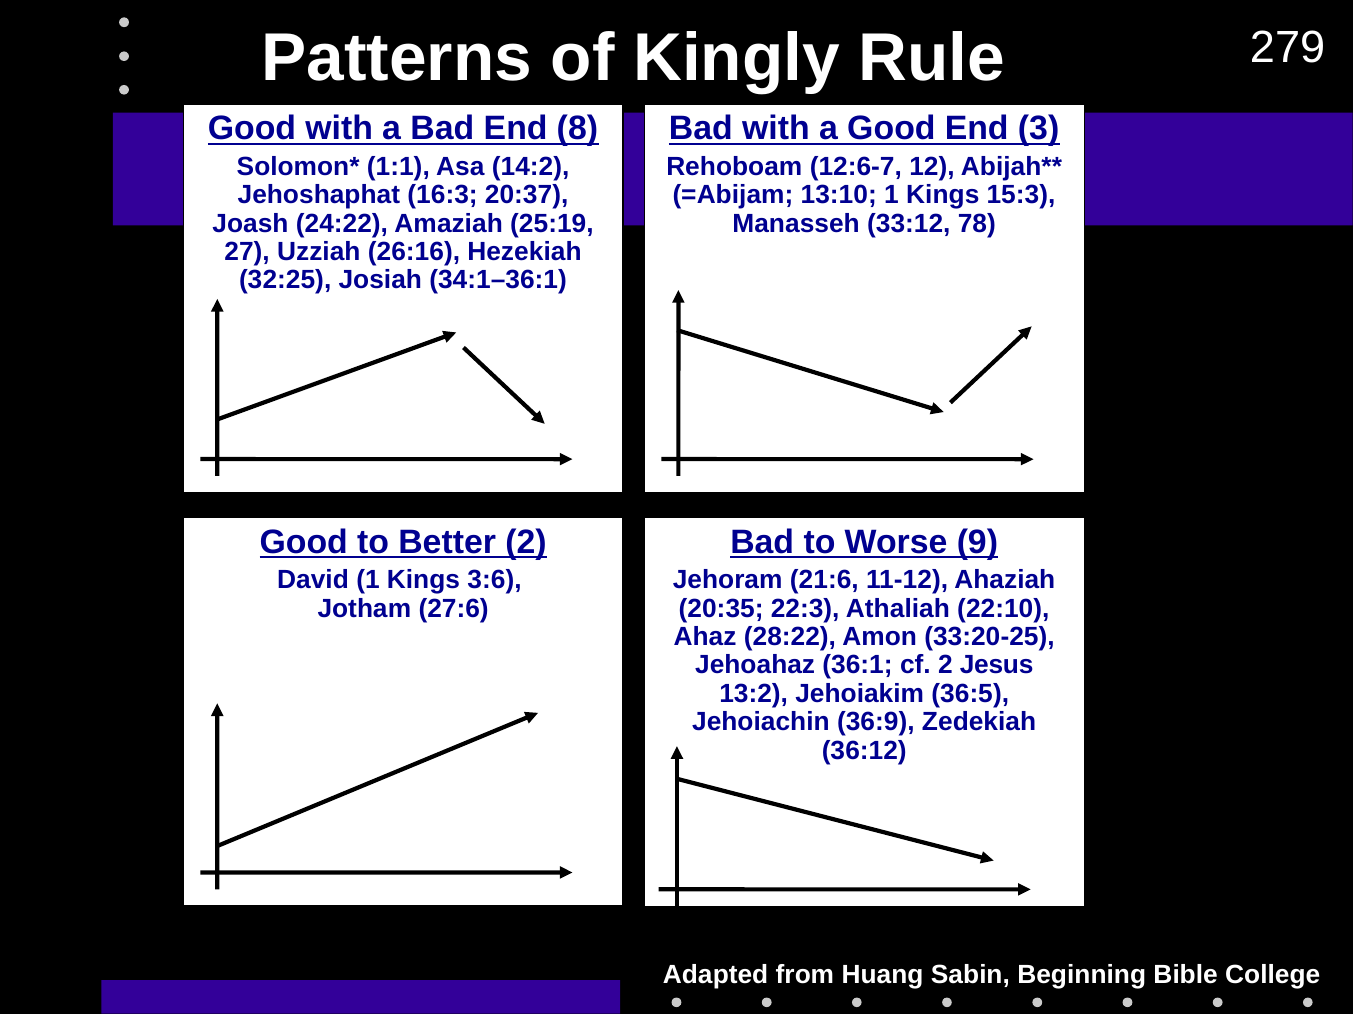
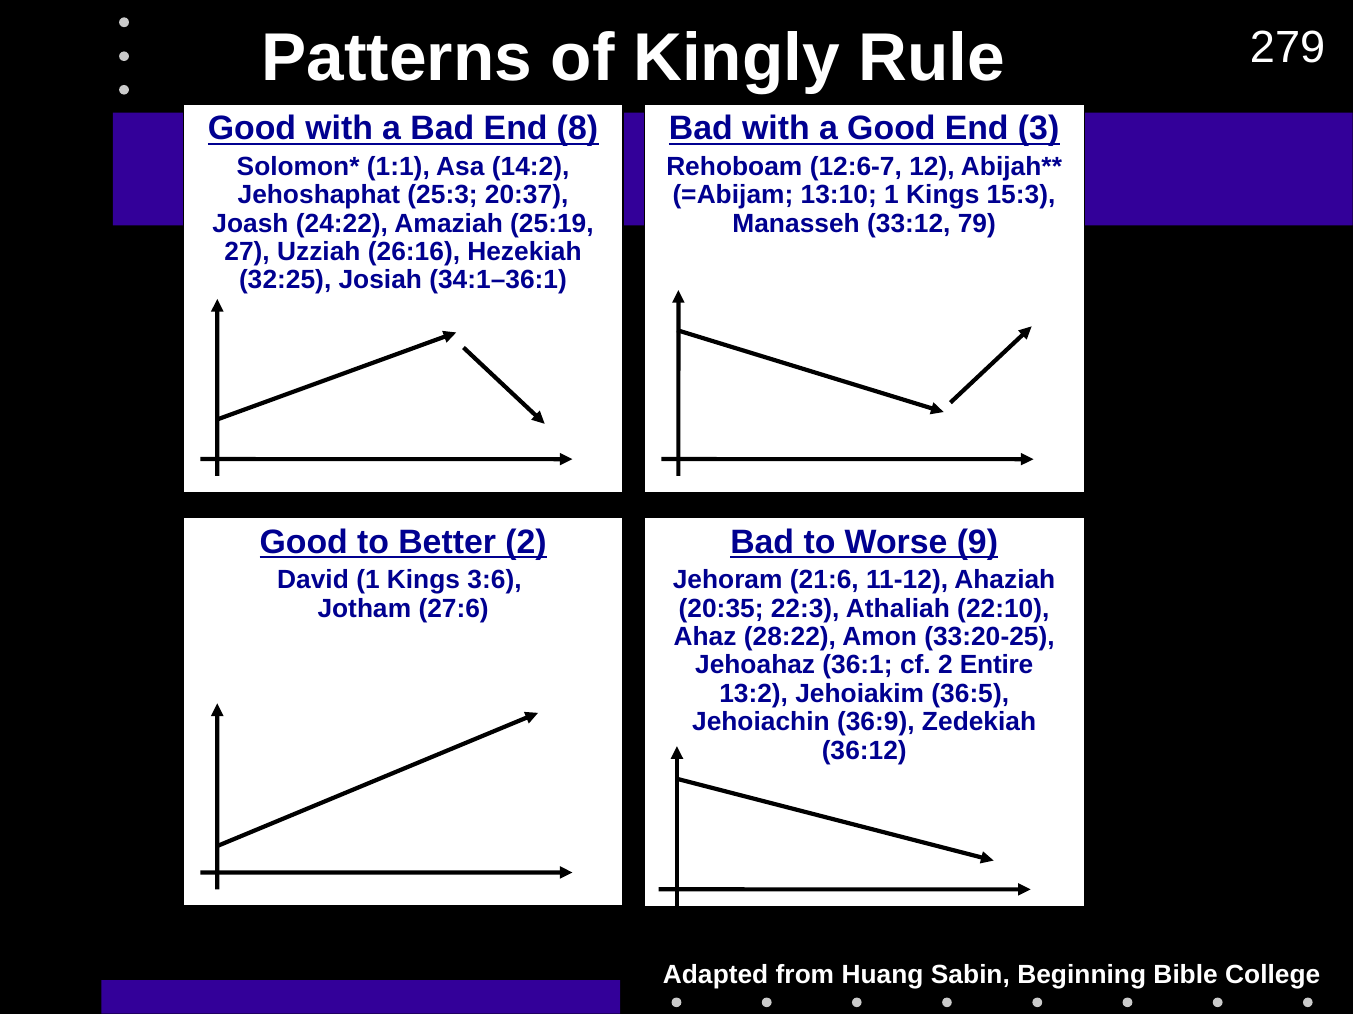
16:3: 16:3 -> 25:3 (443, 195)
78: 78 -> 79 (977, 224)
Jesus: Jesus -> Entire (997, 666)
